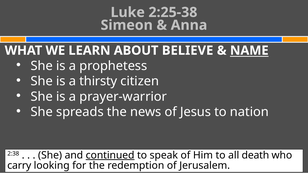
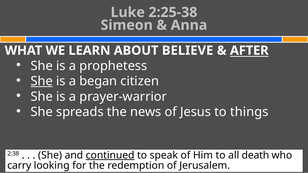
NAME: NAME -> AFTER (249, 51)
She underline: none -> present (42, 81)
thirsty: thirsty -> began (98, 81)
nation: nation -> things (249, 112)
